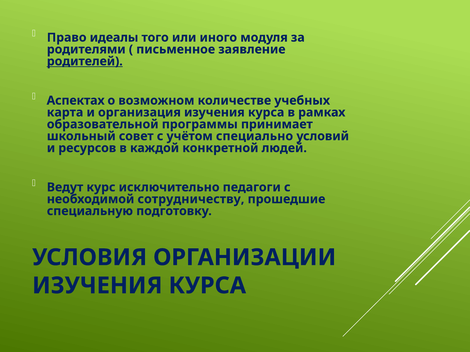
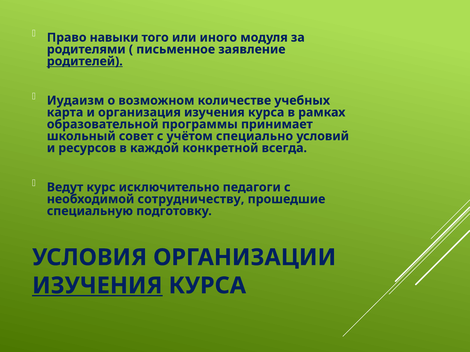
идеалы: идеалы -> навыки (114, 38)
Аспектах: Аспектах -> Иудаизм (76, 101)
людей: людей -> всегда (284, 148)
ИЗУЧЕНИЯ underline: none -> present (97, 286)
